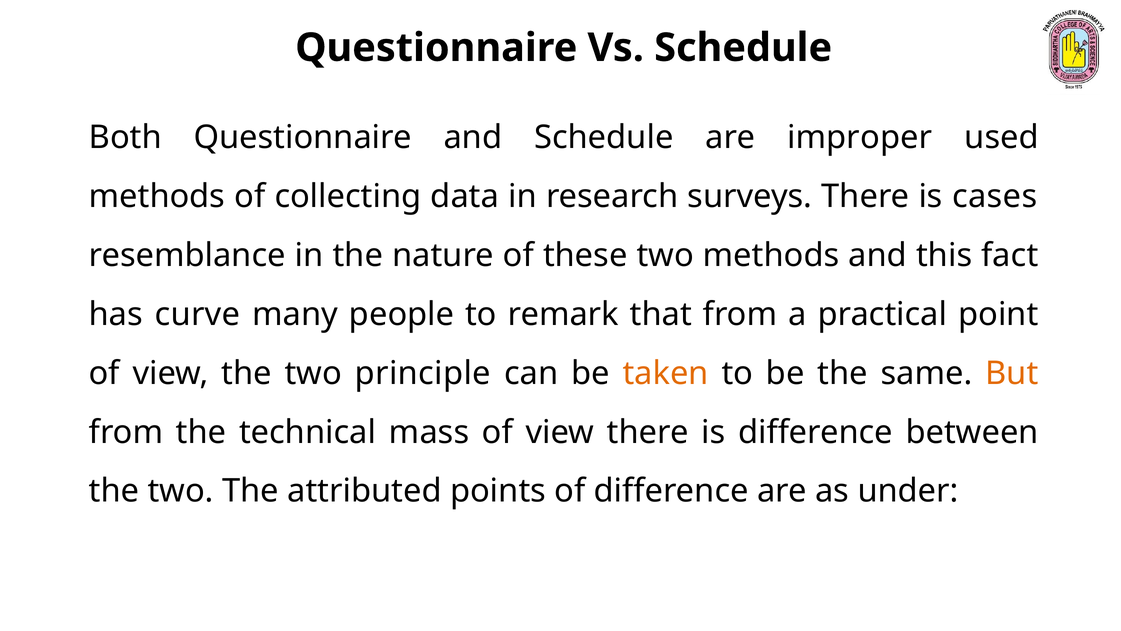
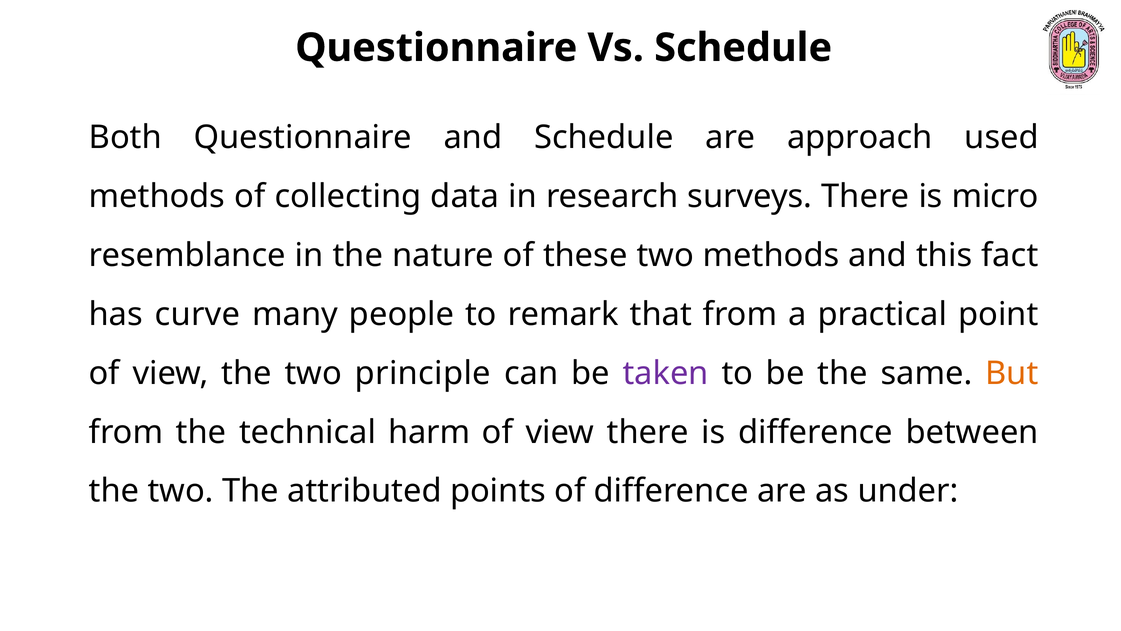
improper: improper -> approach (860, 137)
cases: cases -> micro (995, 196)
taken colour: orange -> purple (666, 373)
mass: mass -> harm (429, 432)
